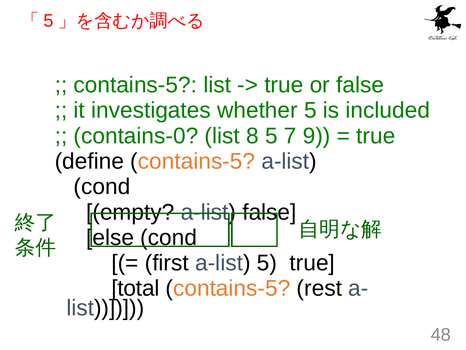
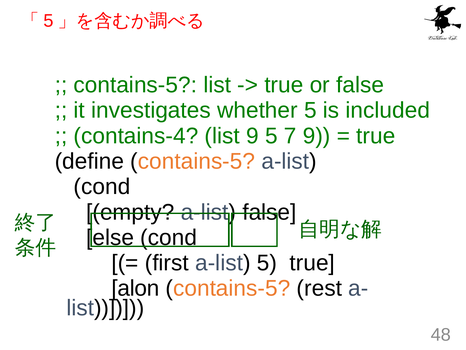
contains-0: contains-0 -> contains-4 (136, 136)
list 8: 8 -> 9 (252, 136)
total: total -> alon (135, 288)
